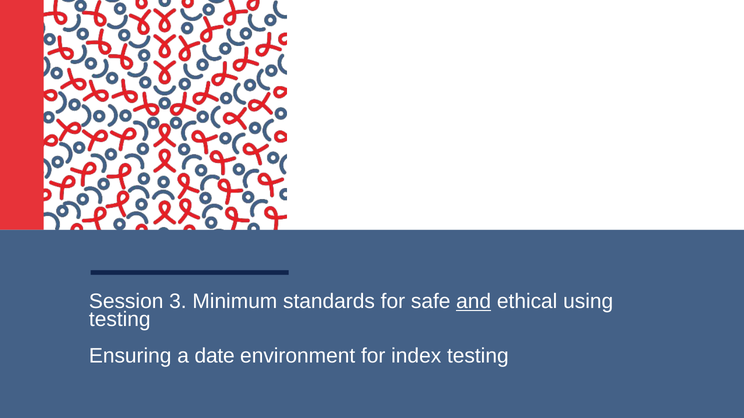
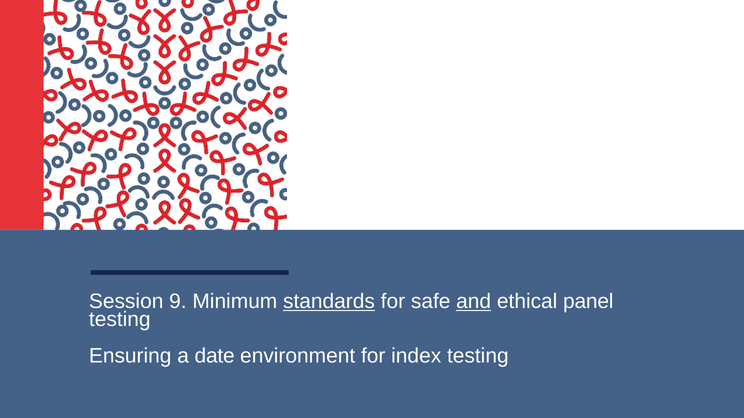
3: 3 -> 9 (178, 302)
standards underline: none -> present (329, 302)
using: using -> panel (588, 302)
